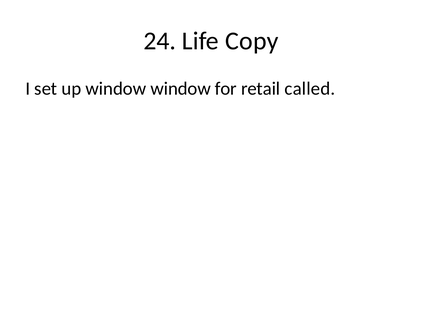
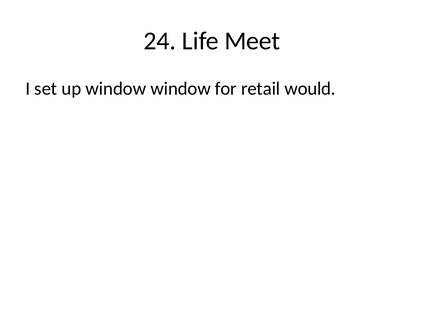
Copy: Copy -> Meet (252, 41)
called: called -> would (310, 89)
